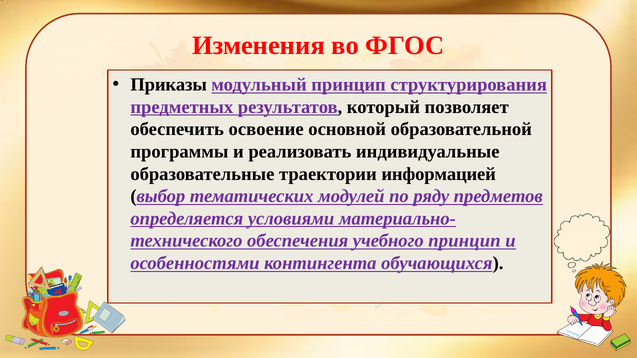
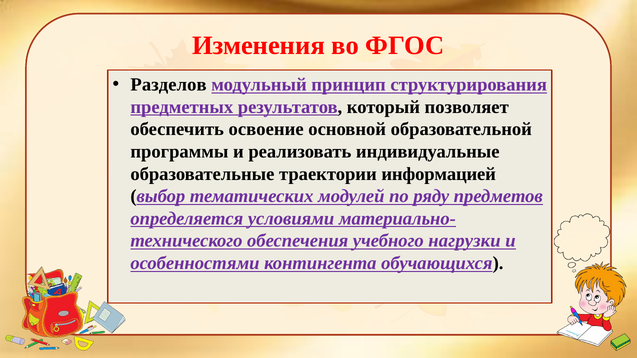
Приказы: Приказы -> Разделов (169, 85)
учебного принцип: принцип -> нагрузки (464, 241)
